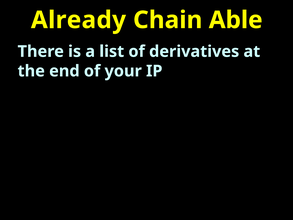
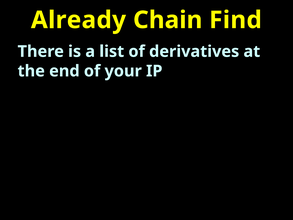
Able: Able -> Find (236, 20)
